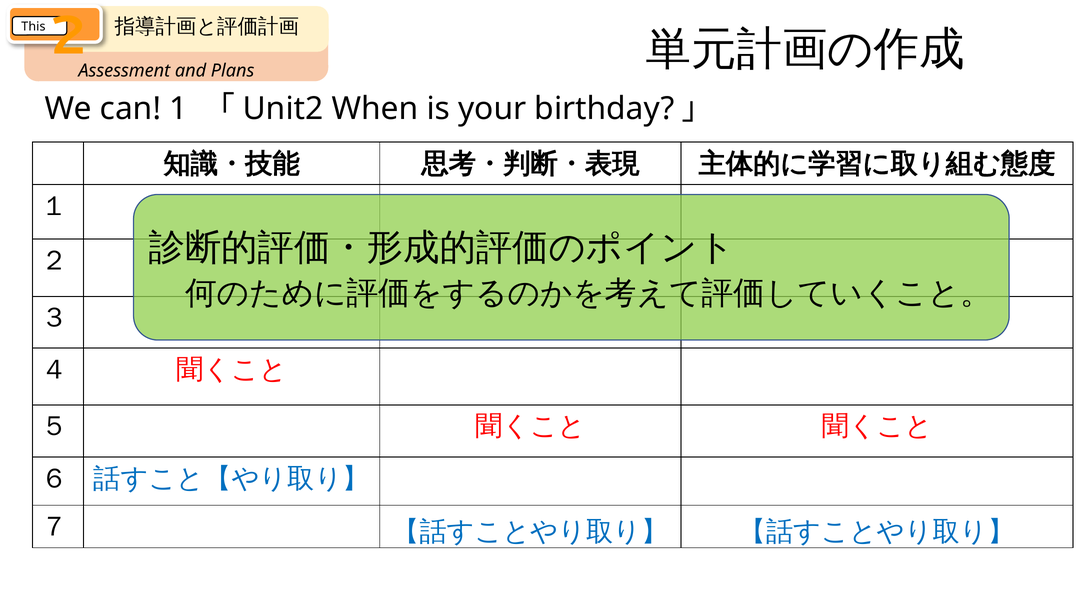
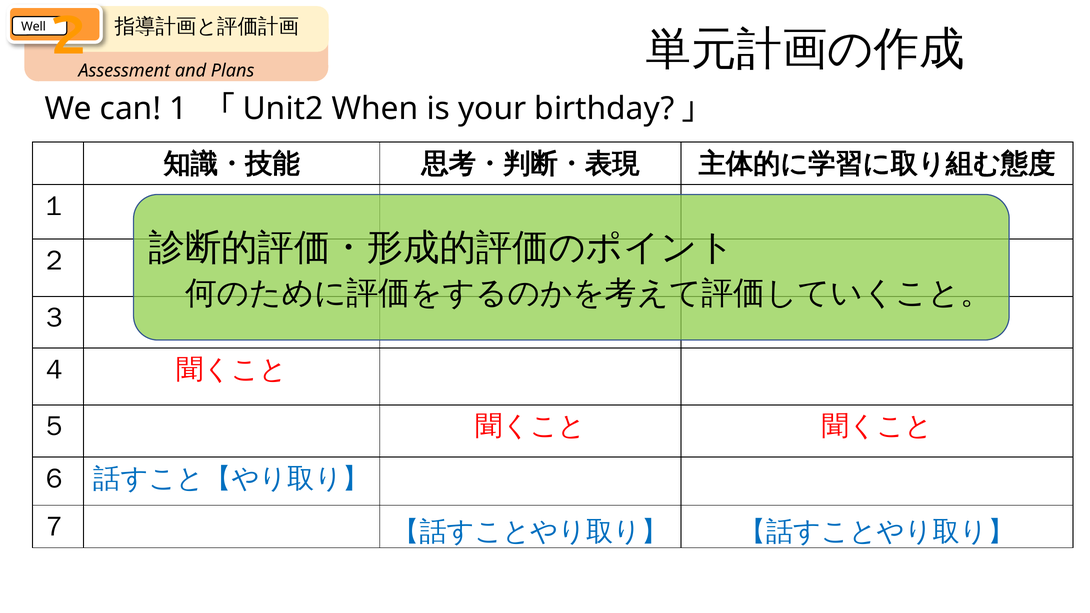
This: This -> Well (34, 27)
